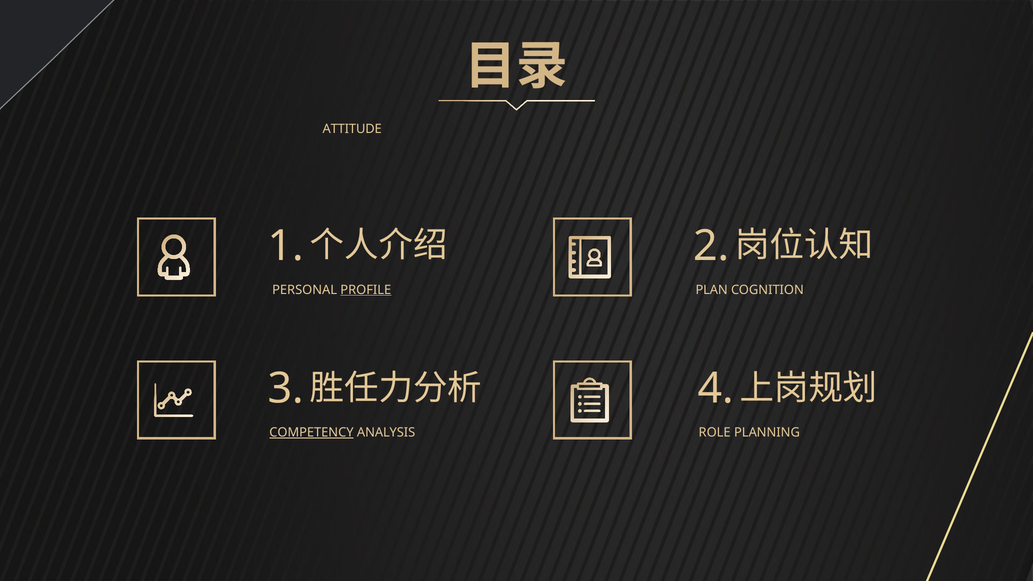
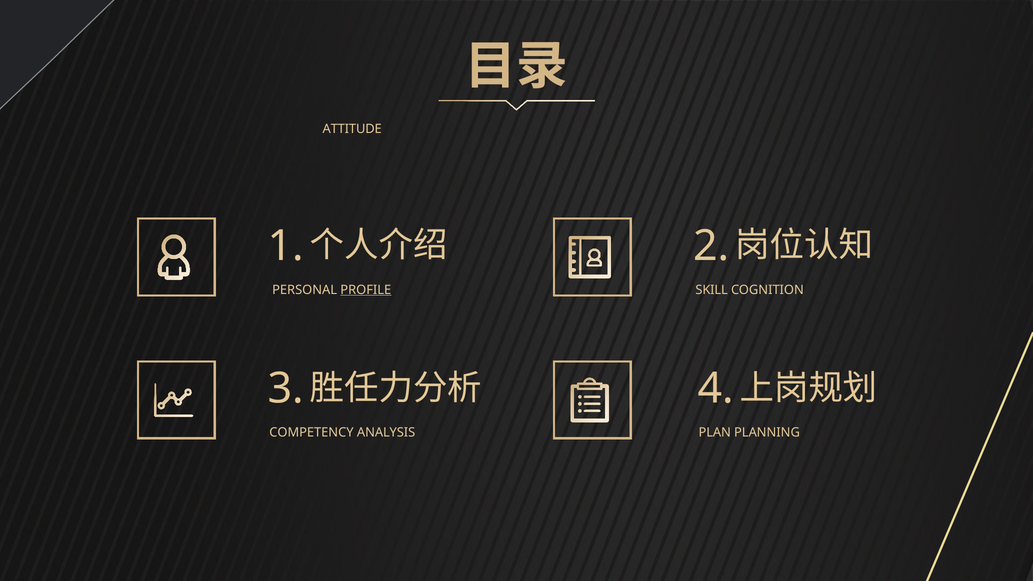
PLAN: PLAN -> SKILL (712, 290)
COMPETENCY underline: present -> none (311, 433)
ROLE: ROLE -> PLAN (715, 433)
